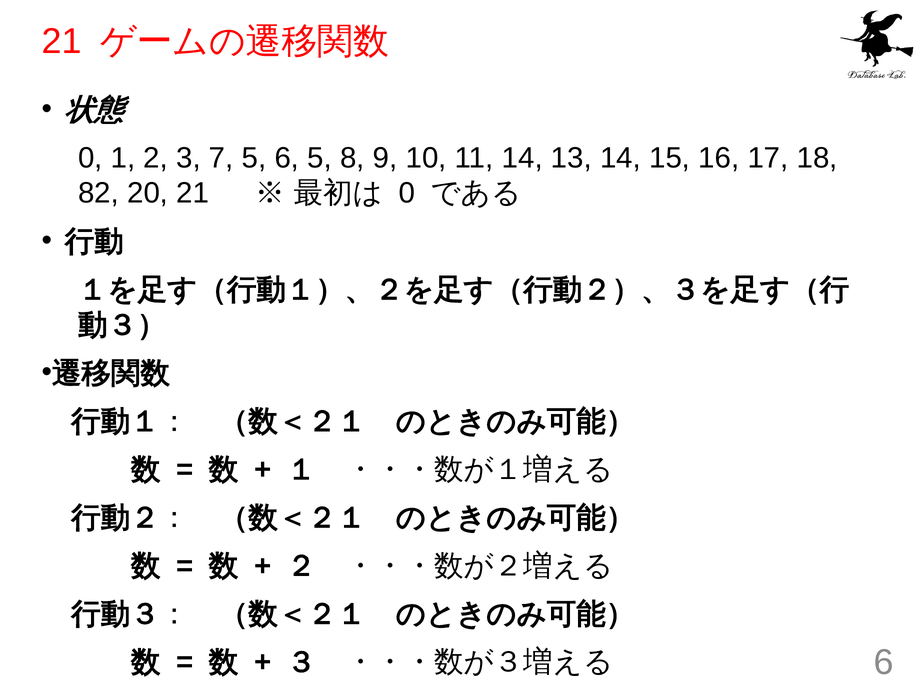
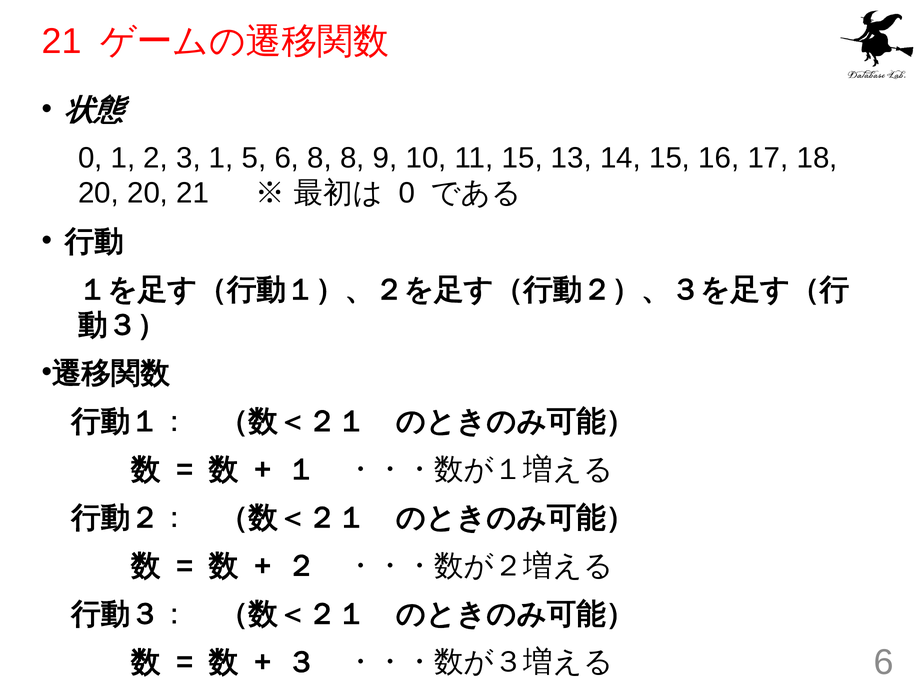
3 7: 7 -> 1 (221, 158)
6 5: 5 -> 8 (320, 158)
11 14: 14 -> 15 (522, 158)
82: 82 -> 20 (99, 193)
